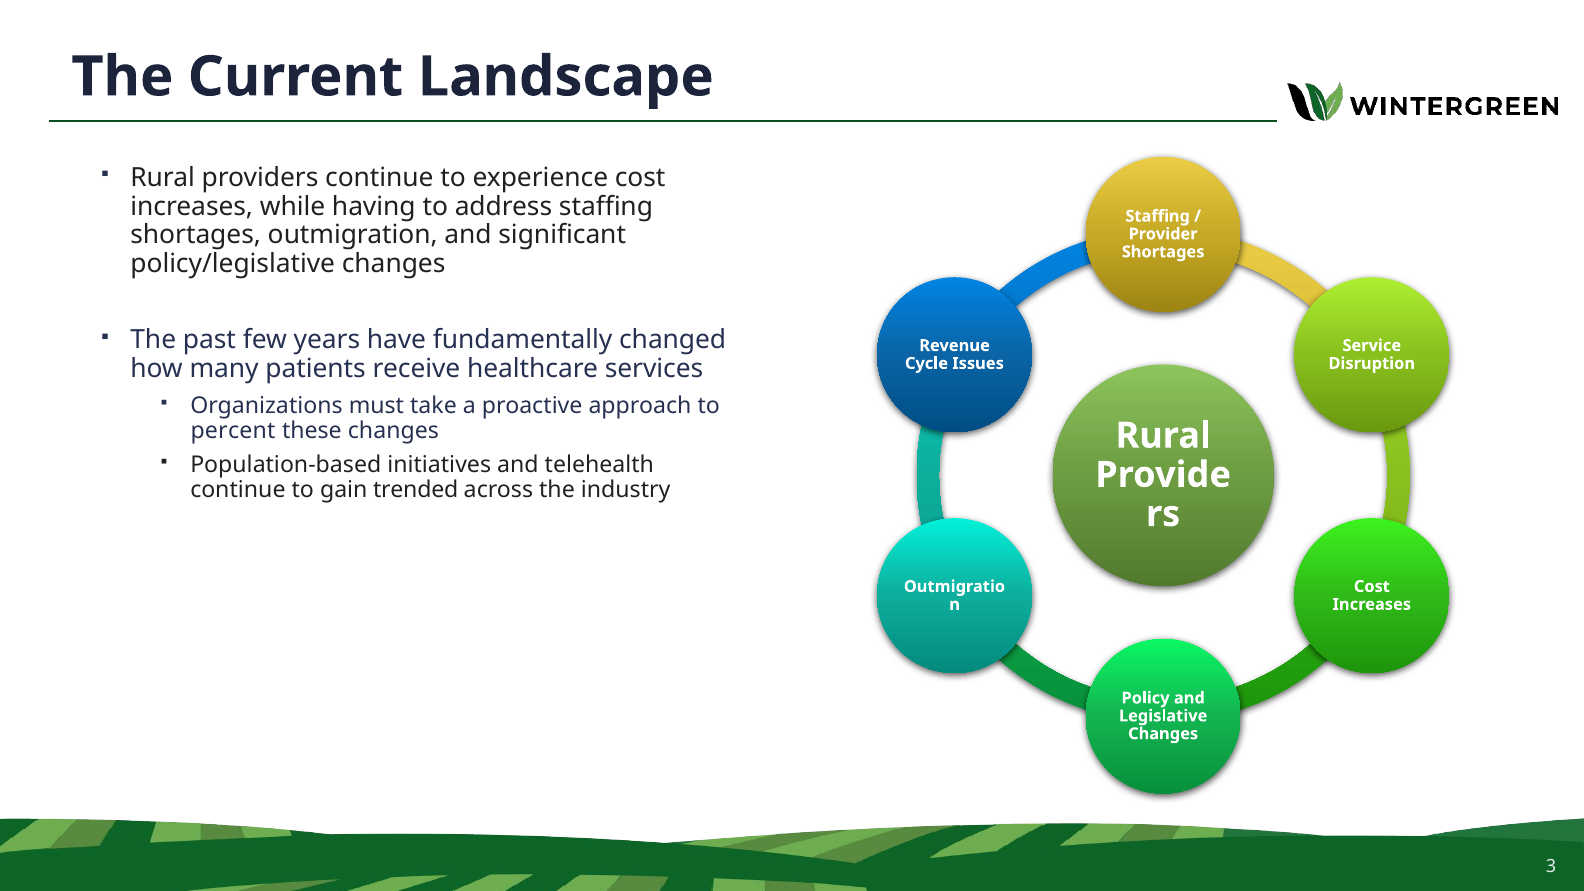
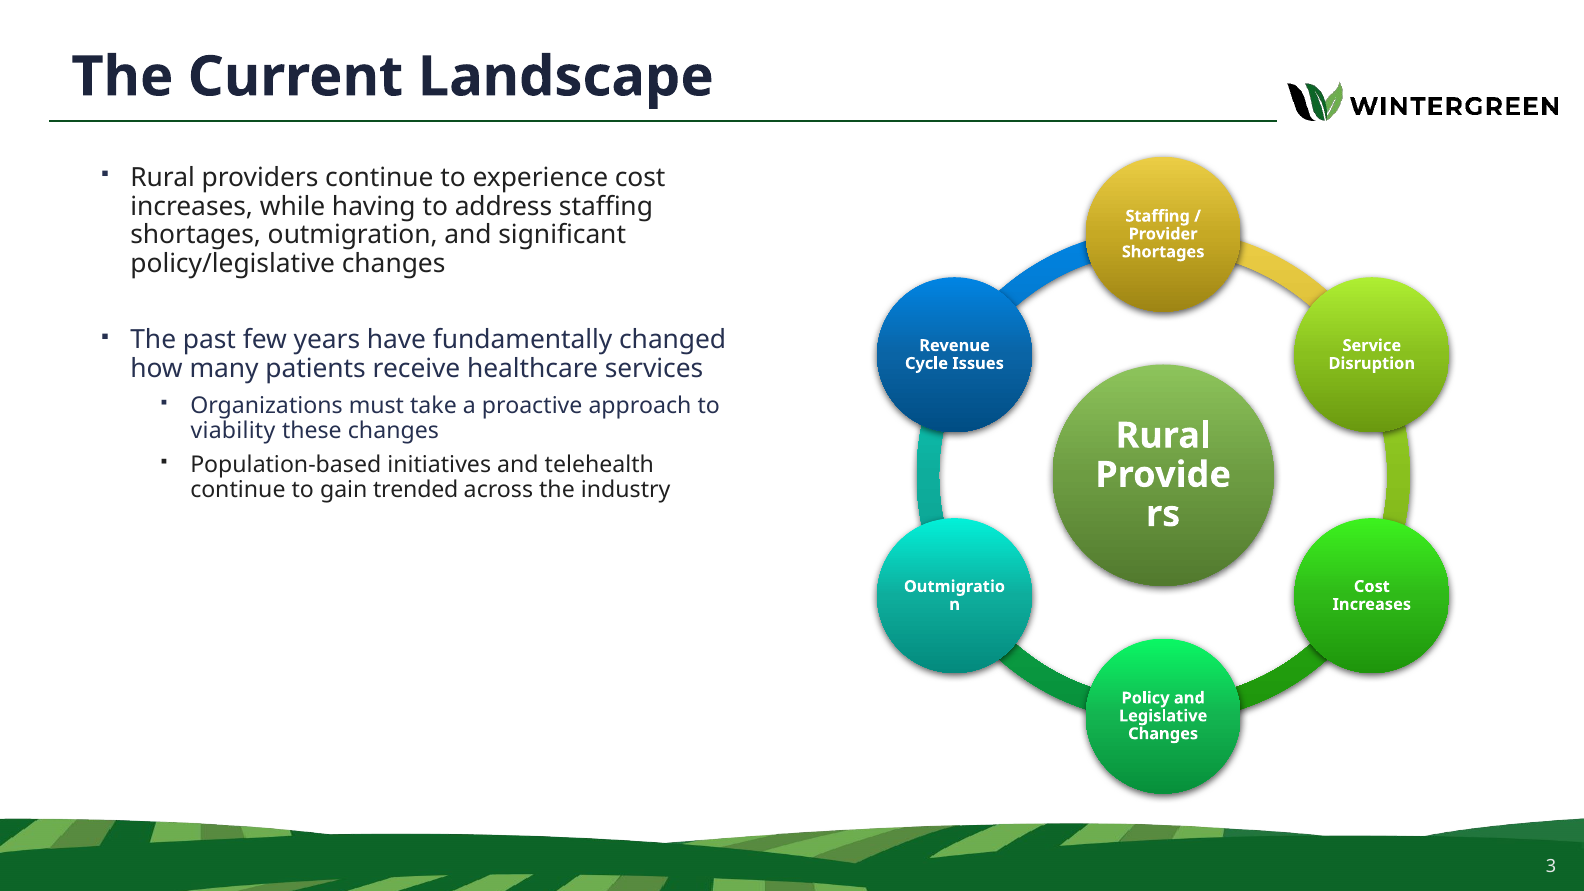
percent: percent -> viability (233, 430)
